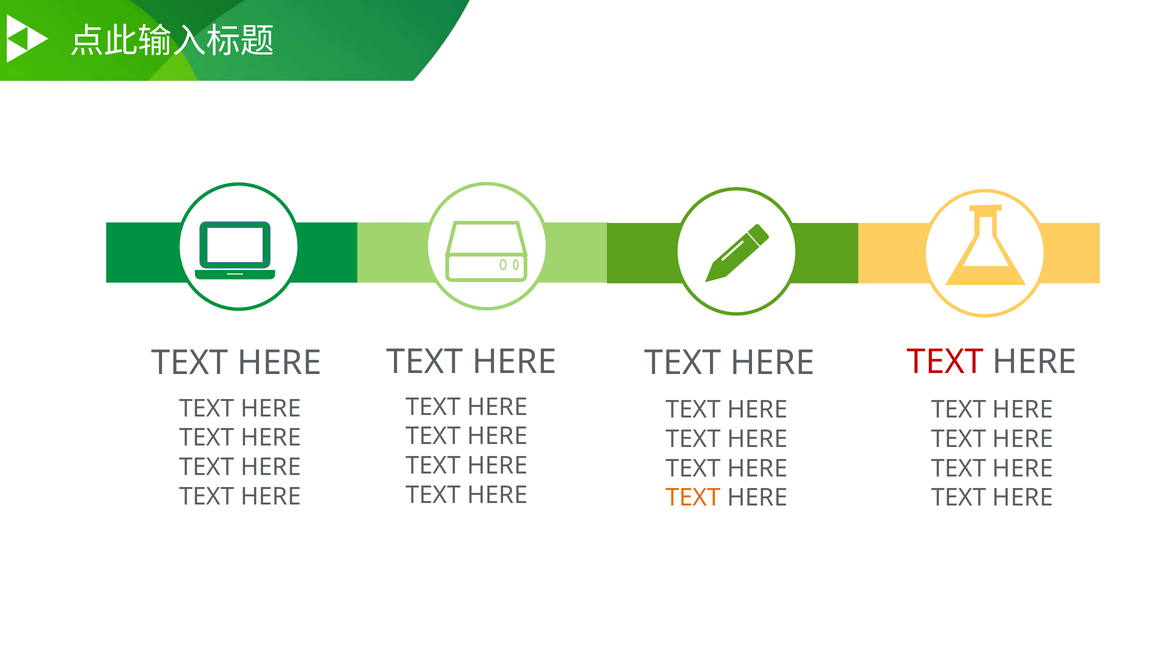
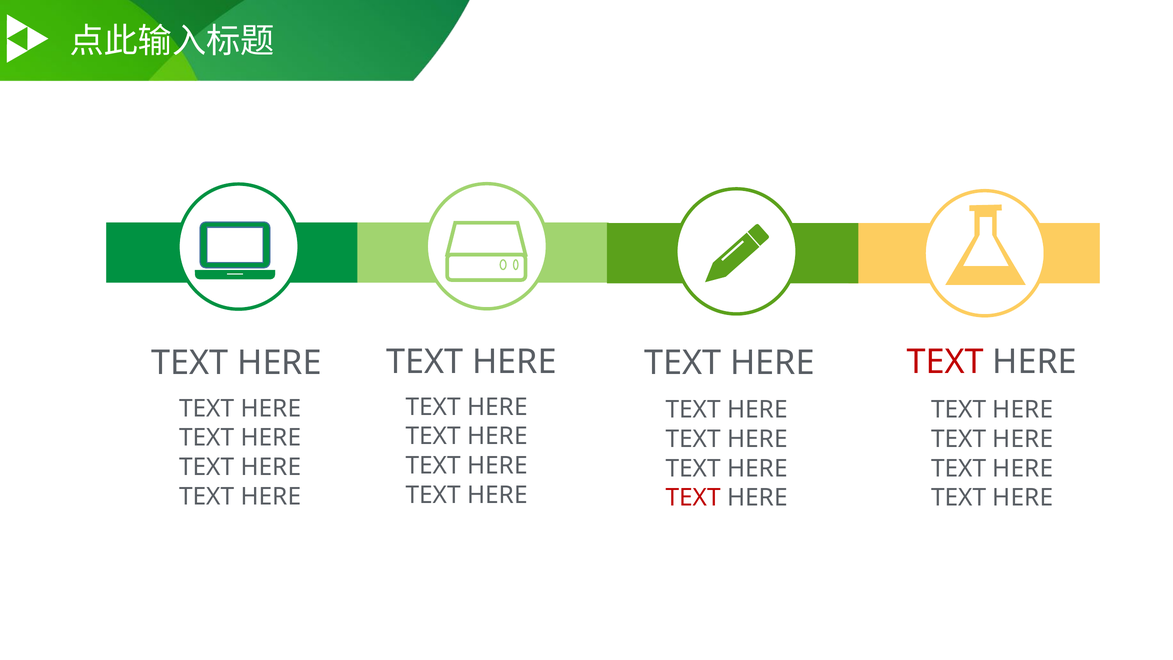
TEXT colour: orange -> red (693, 498)
